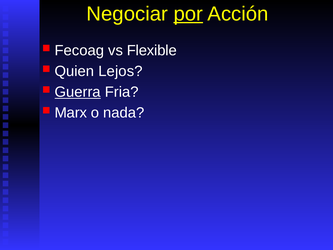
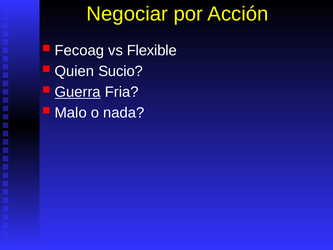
por underline: present -> none (188, 14)
Lejos: Lejos -> Sucio (121, 71)
Marx: Marx -> Malo (71, 113)
